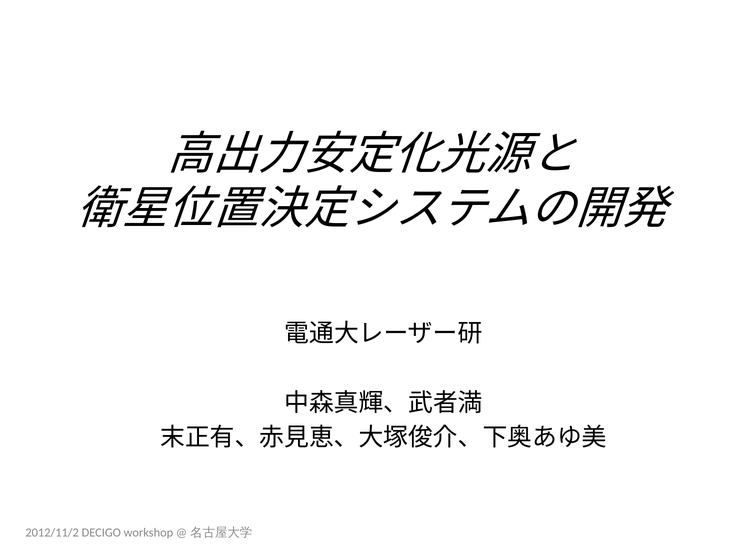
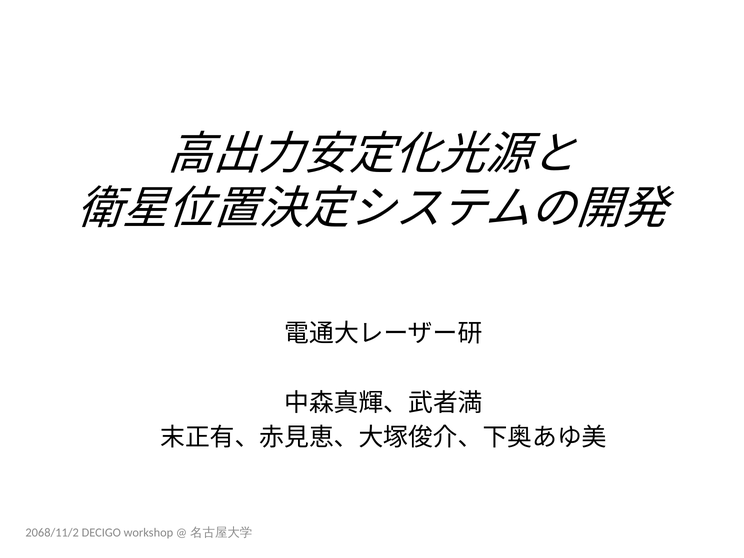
2012/11/2: 2012/11/2 -> 2068/11/2 (52, 533)
